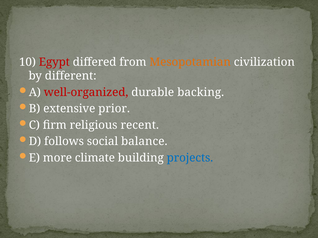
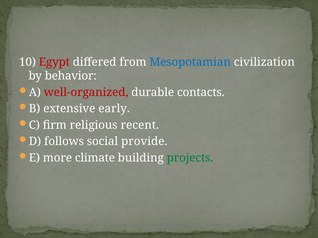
Mesopotamian colour: orange -> blue (190, 62)
different: different -> behavior (71, 76)
backing: backing -> contacts (201, 92)
prior: prior -> early (114, 109)
balance: balance -> provide (144, 142)
projects colour: blue -> green (190, 158)
